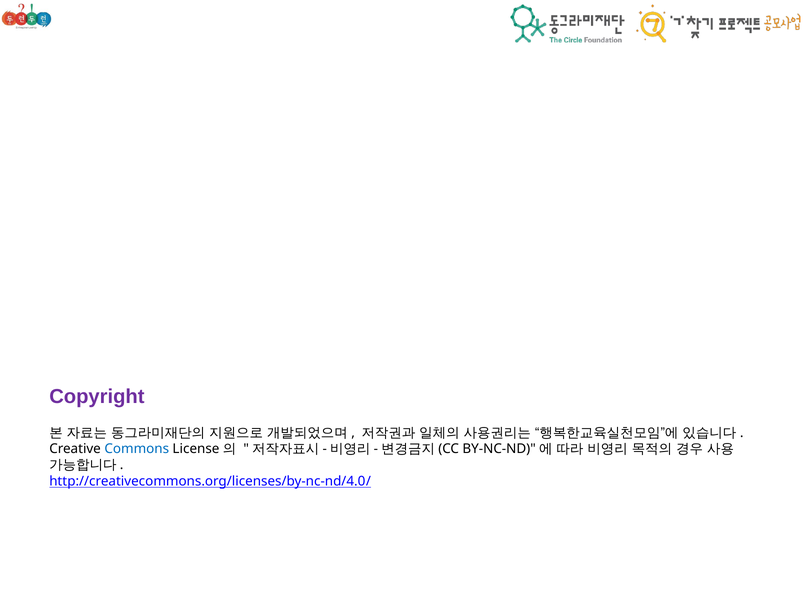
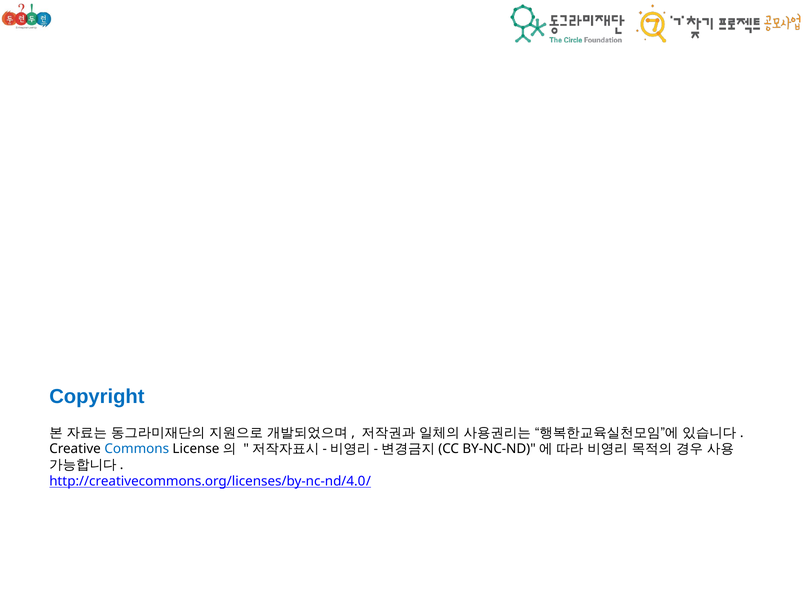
Copyright colour: purple -> blue (97, 397)
